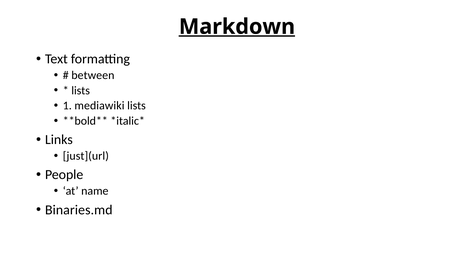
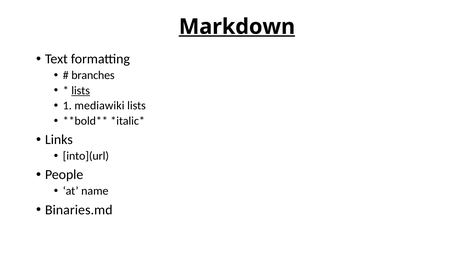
between: between -> branches (93, 75)
lists underline: none -> present (81, 91)
just](url: just](url -> into](url (86, 156)
